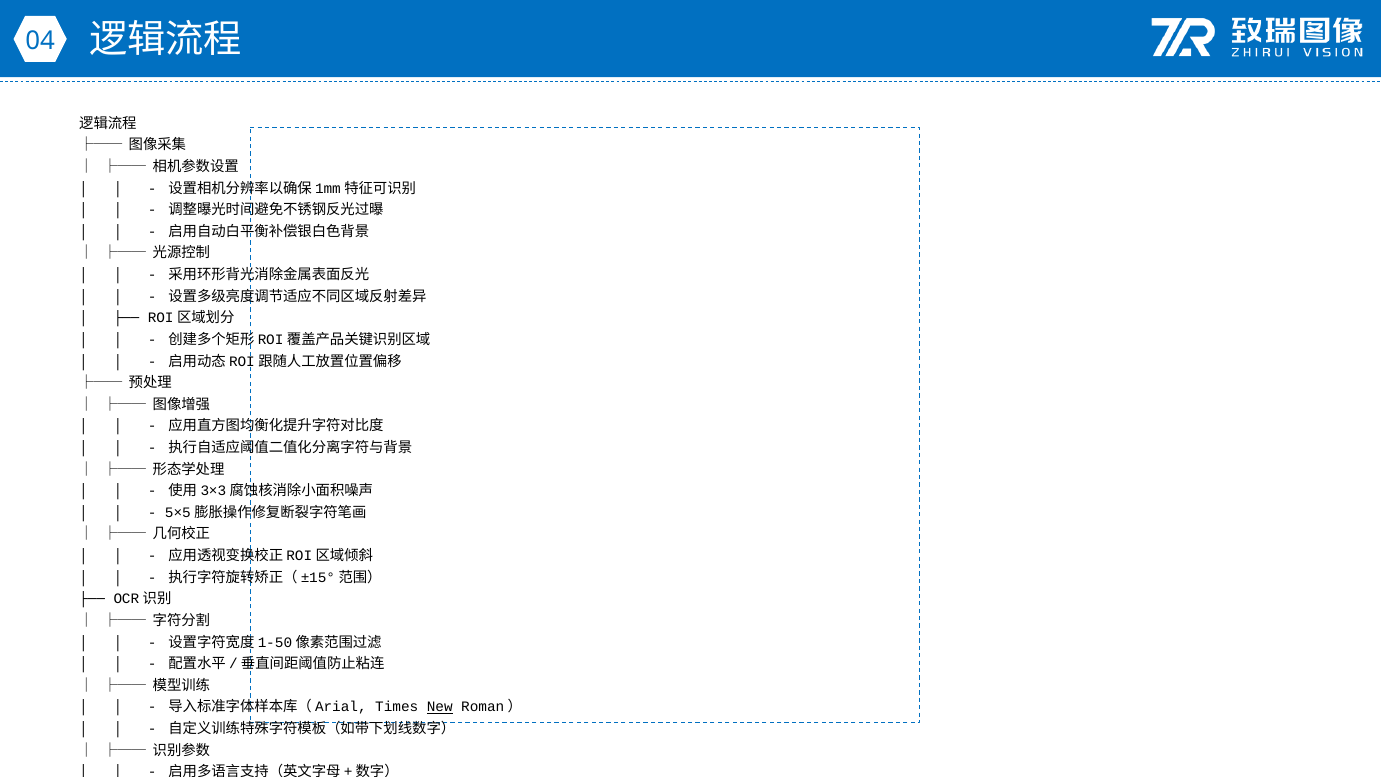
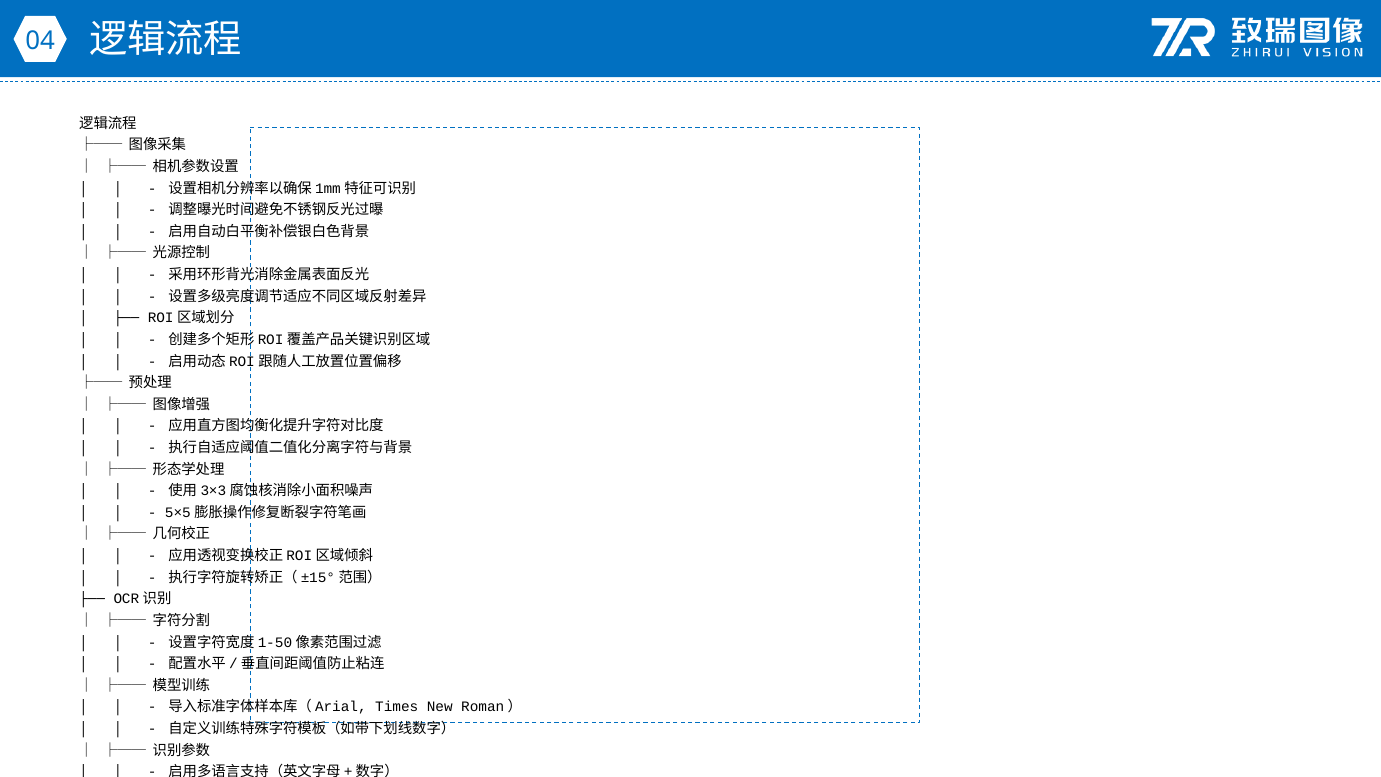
New underline: present -> none (440, 707)
